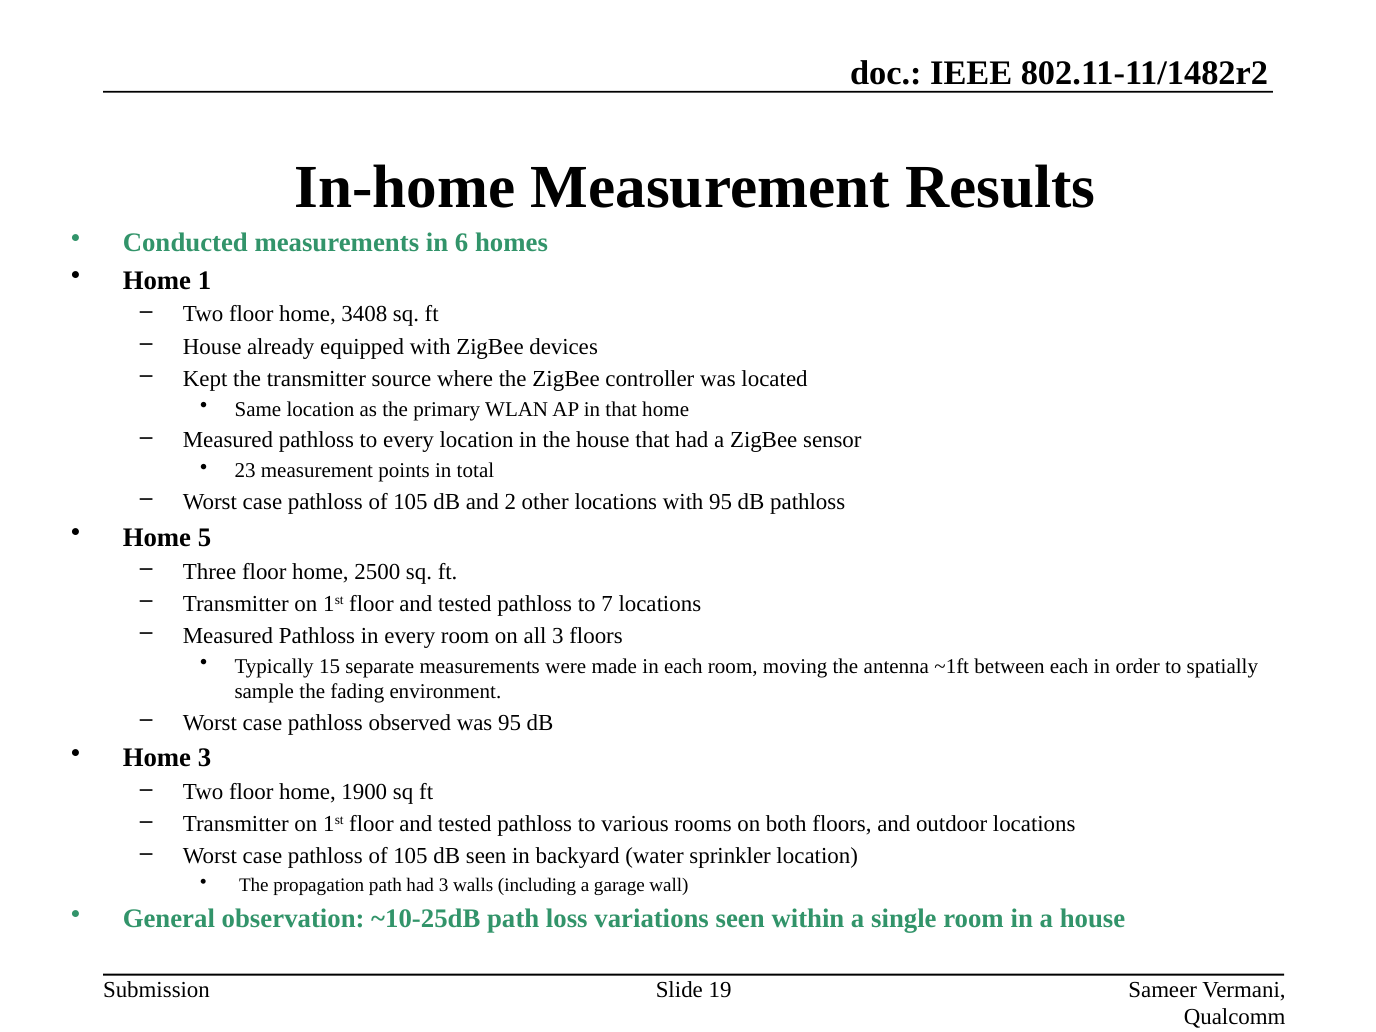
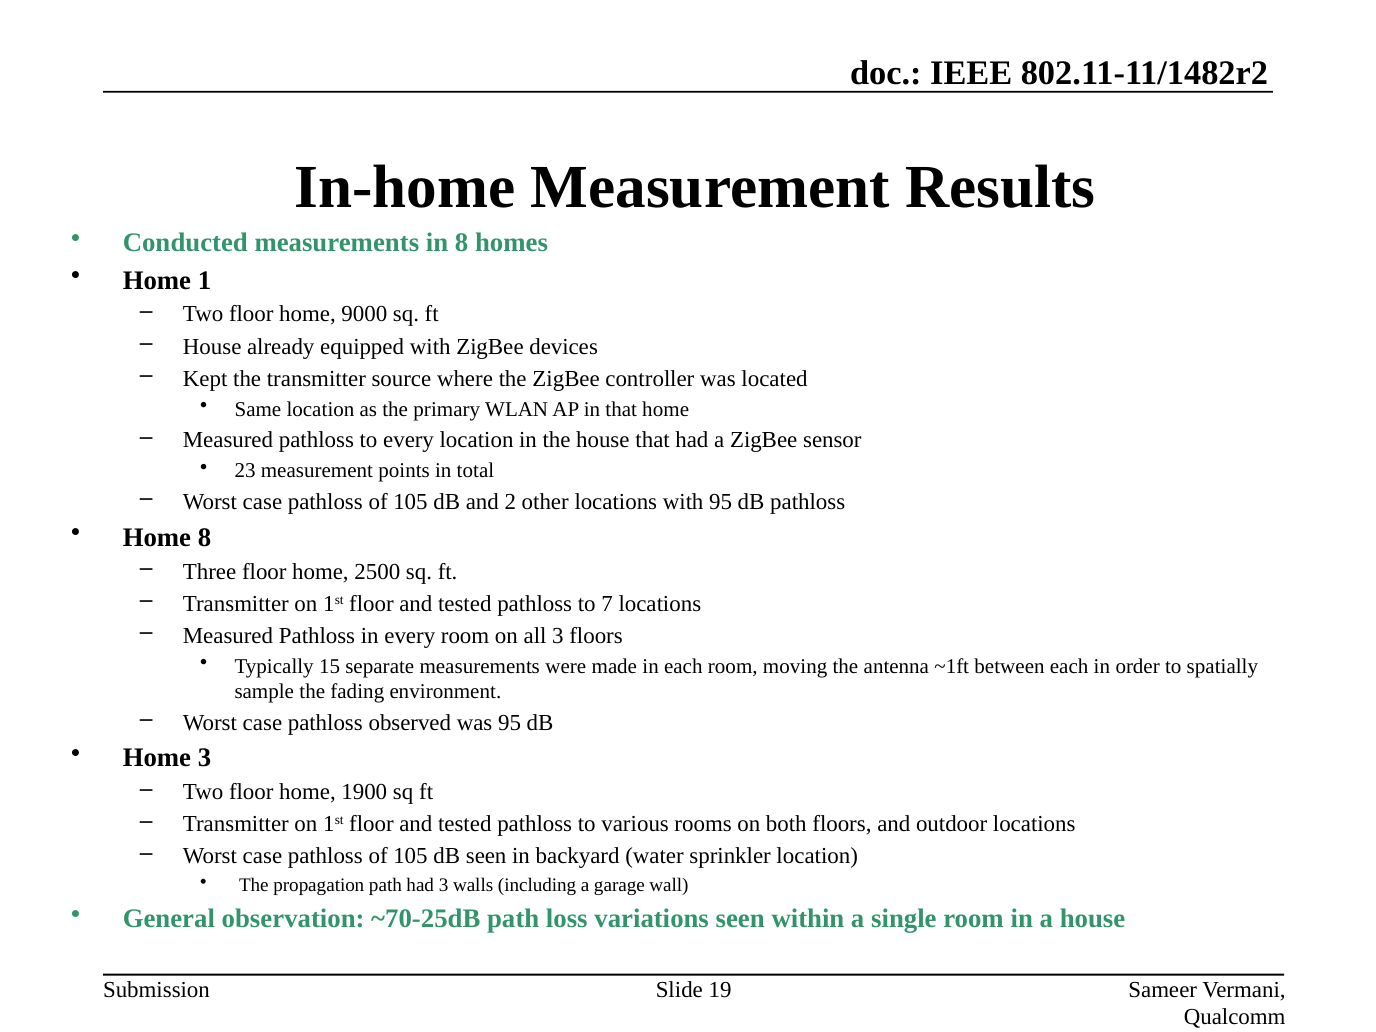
in 6: 6 -> 8 (462, 243)
3408: 3408 -> 9000 (364, 314)
Home 5: 5 -> 8 (205, 537)
~10-25dB: ~10-25dB -> ~70-25dB (426, 919)
